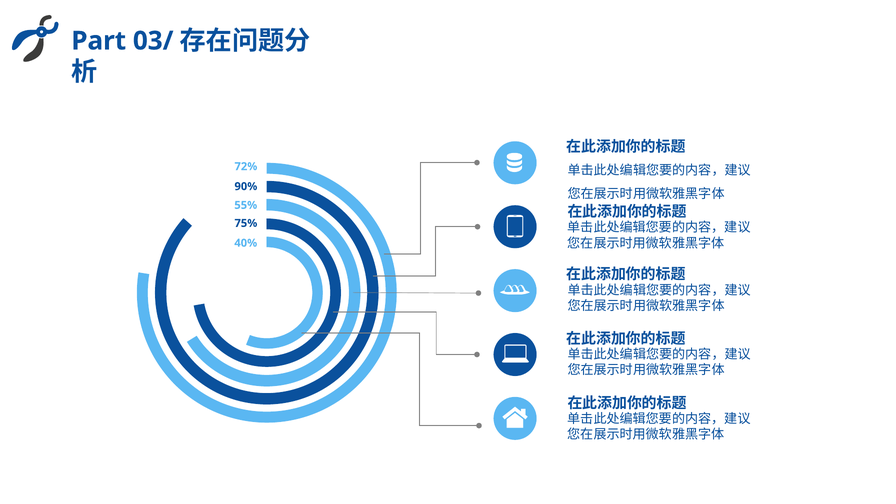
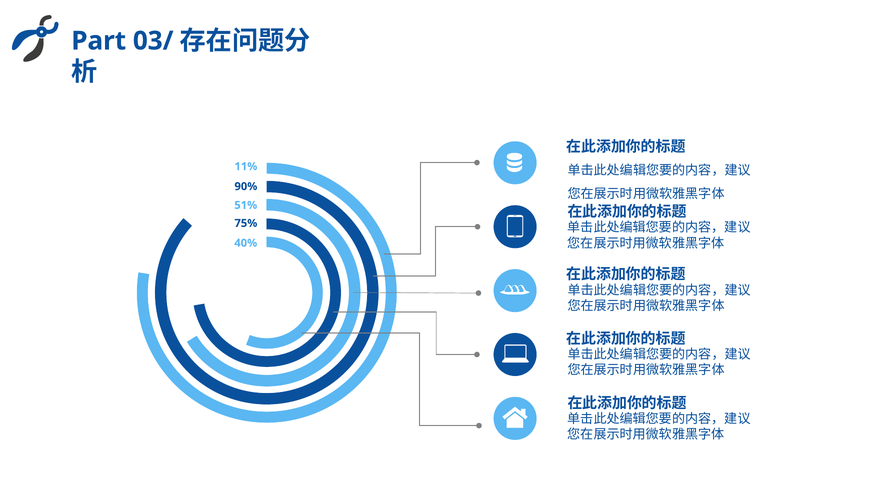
72%: 72% -> 11% (246, 167)
55%: 55% -> 51% (246, 205)
